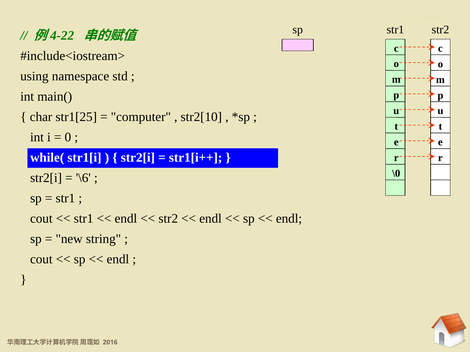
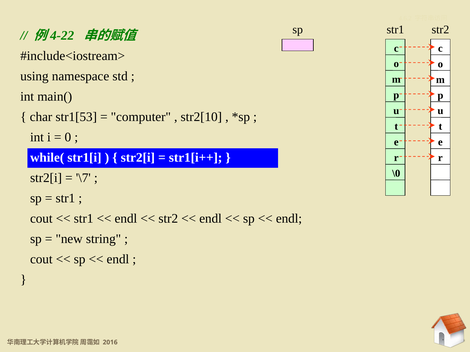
str1[25: str1[25 -> str1[53 (76, 117)
\6: \6 -> \7 (83, 178)
